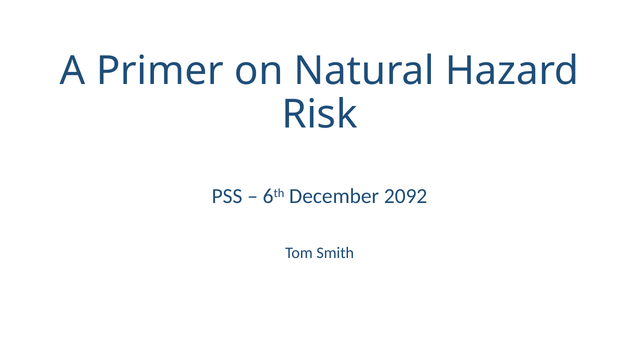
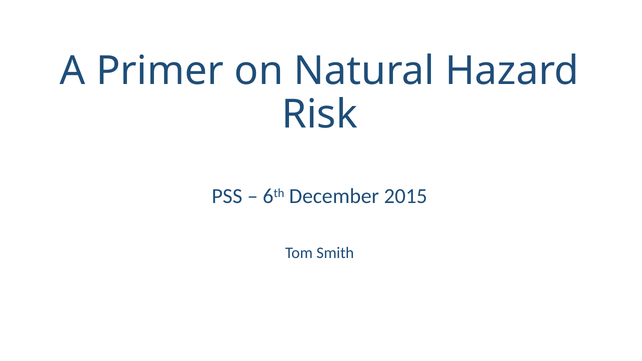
2092: 2092 -> 2015 (406, 196)
